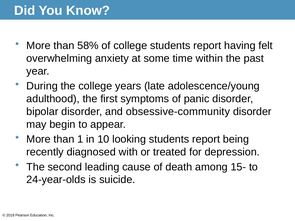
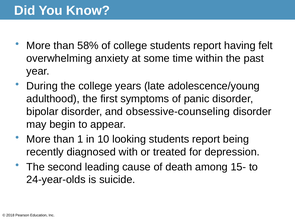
obsessive-community: obsessive-community -> obsessive-counseling (178, 112)
